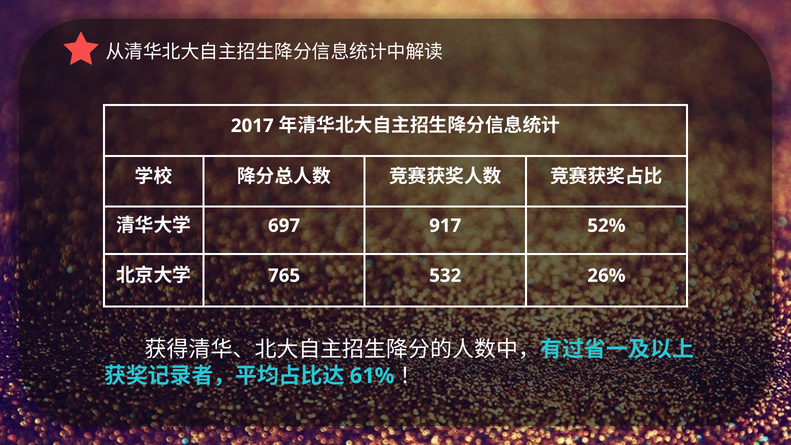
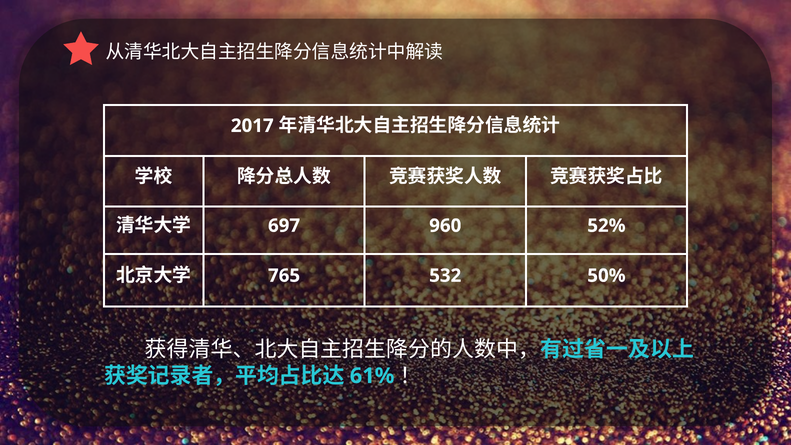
917: 917 -> 960 (445, 226)
26%: 26% -> 50% (606, 276)
